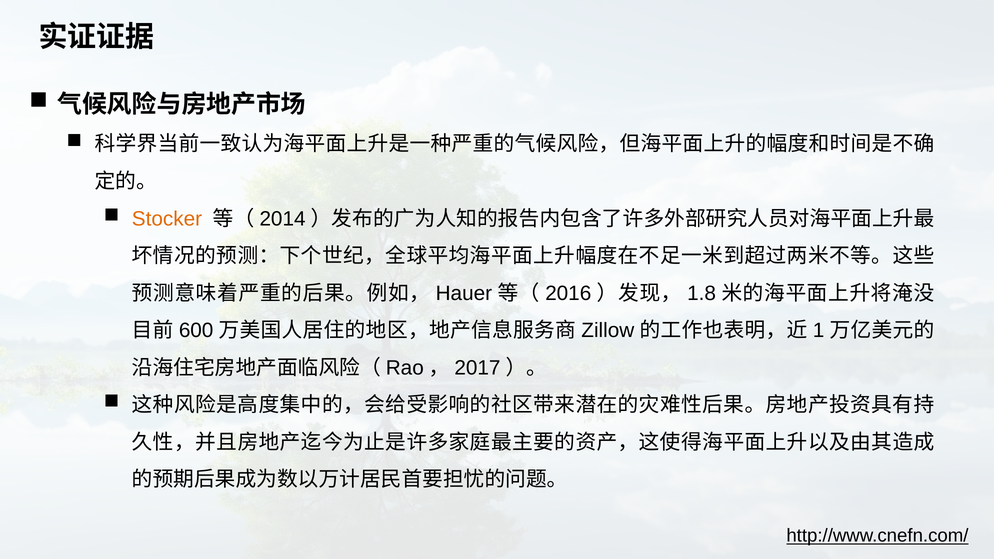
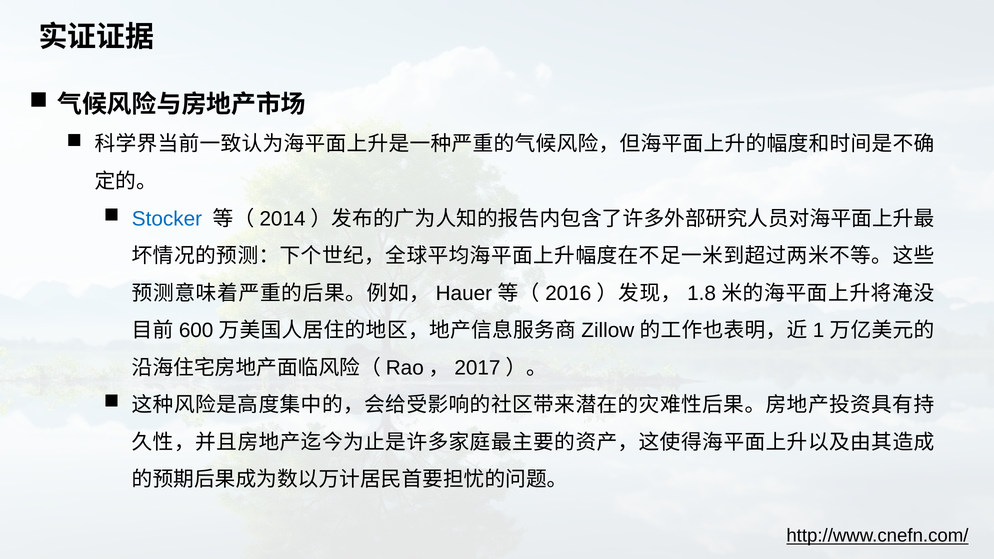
Stocker colour: orange -> blue (167, 219)
